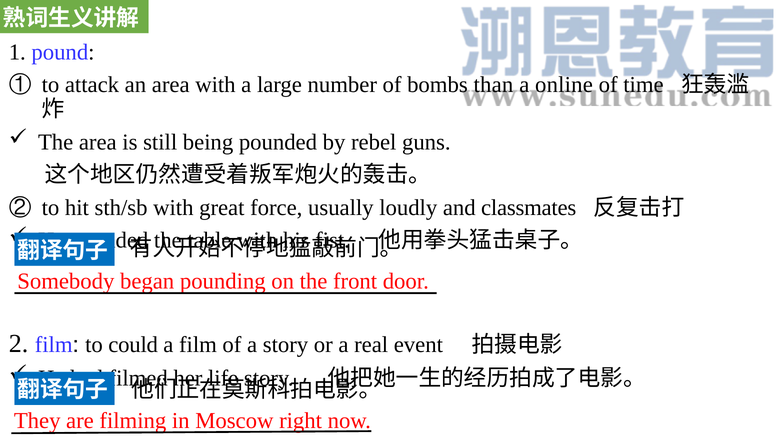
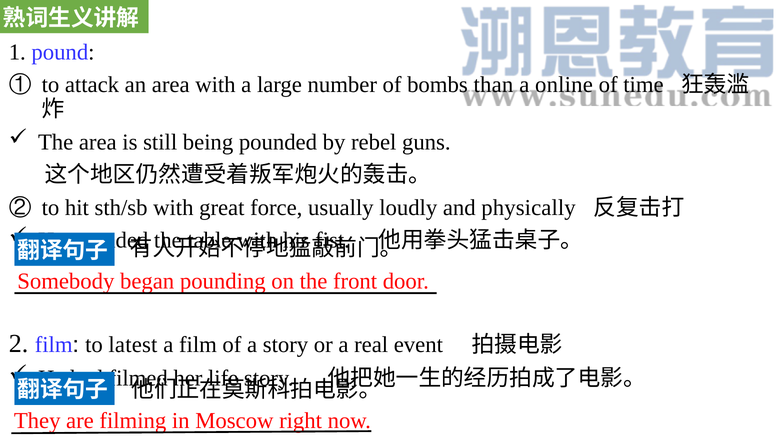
classmates: classmates -> physically (529, 207)
could: could -> latest (133, 345)
